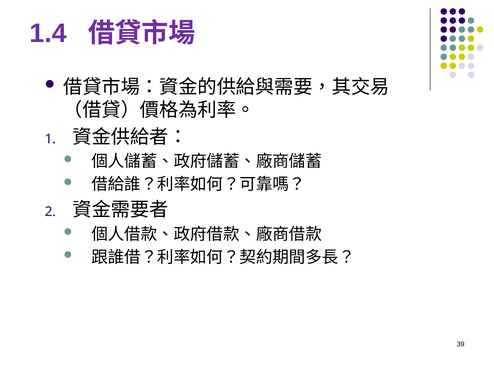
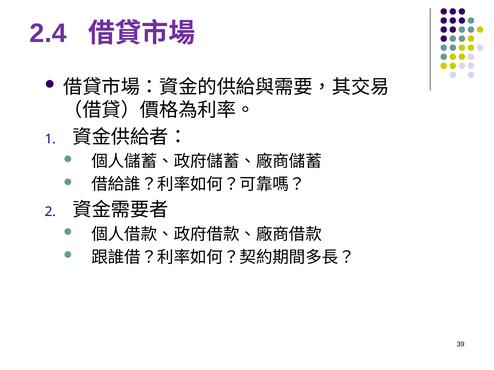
1.4: 1.4 -> 2.4 (48, 33)
